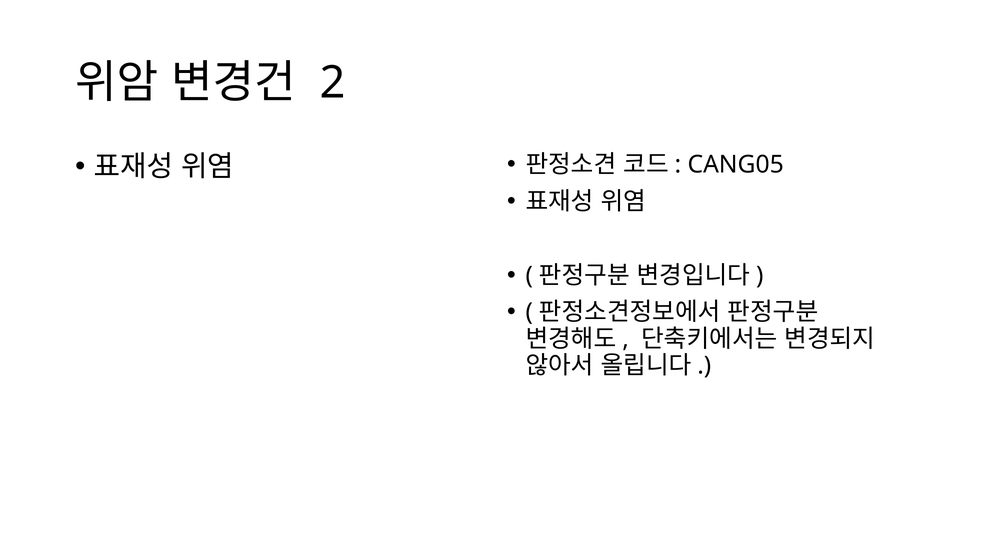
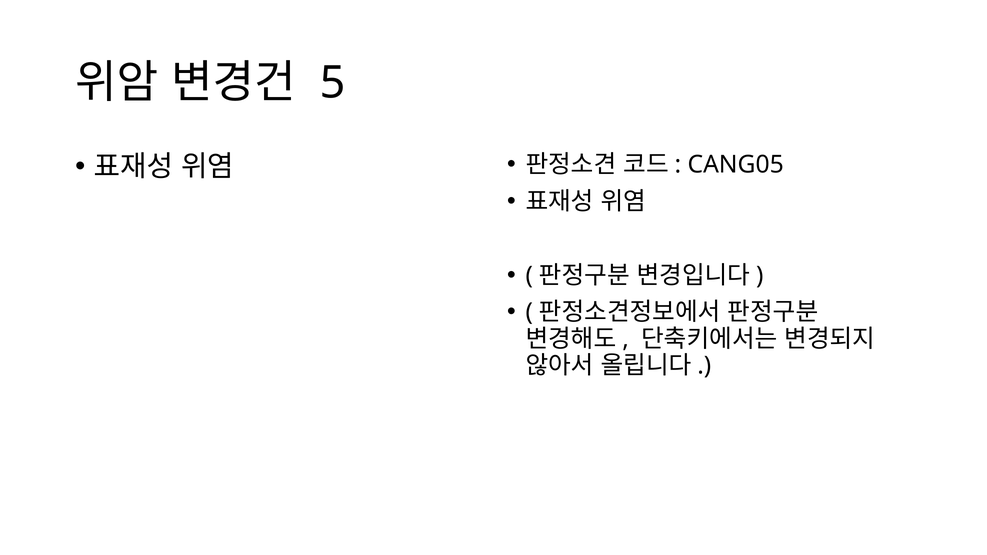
2: 2 -> 5 (333, 83)
